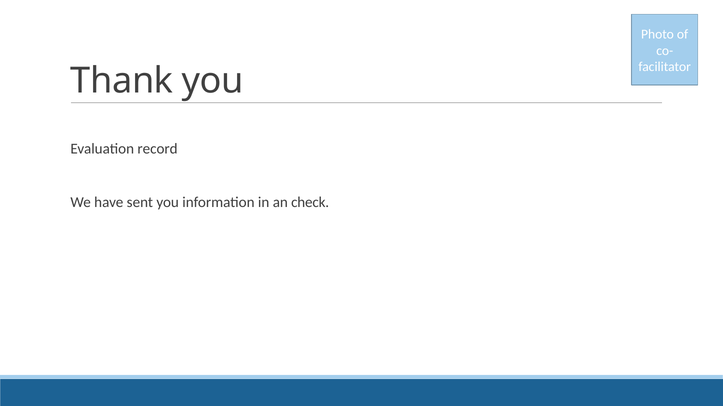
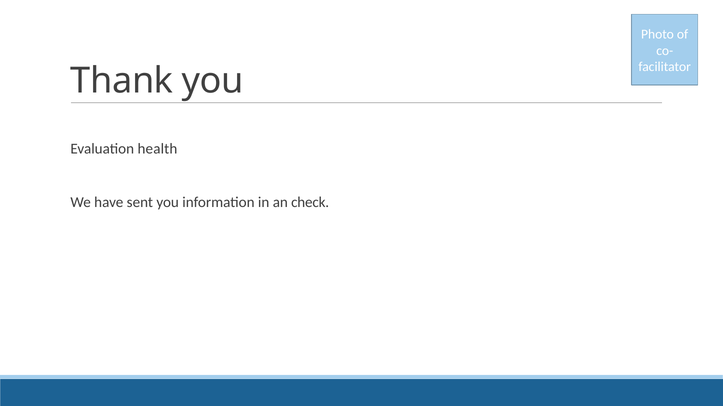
record: record -> health (157, 149)
